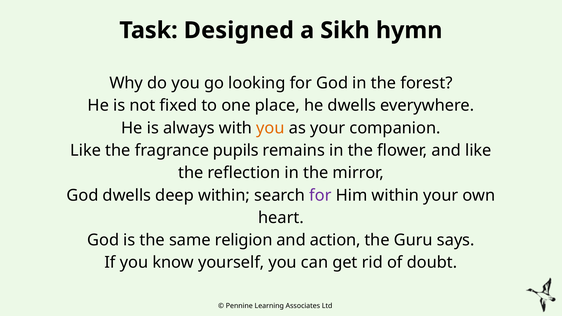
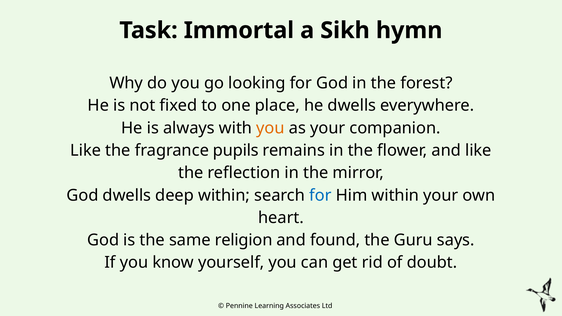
Designed: Designed -> Immortal (239, 30)
for colour: purple -> blue (320, 195)
action: action -> found (335, 240)
